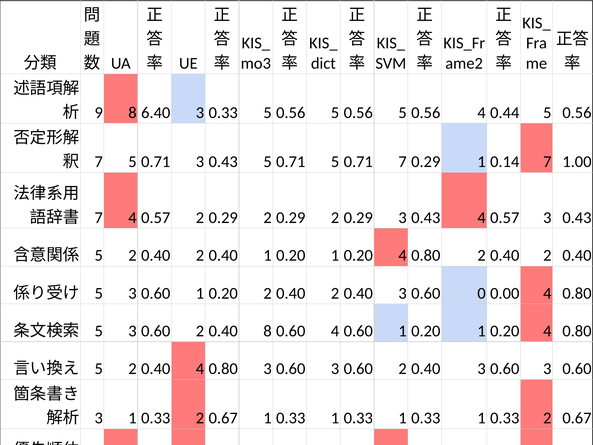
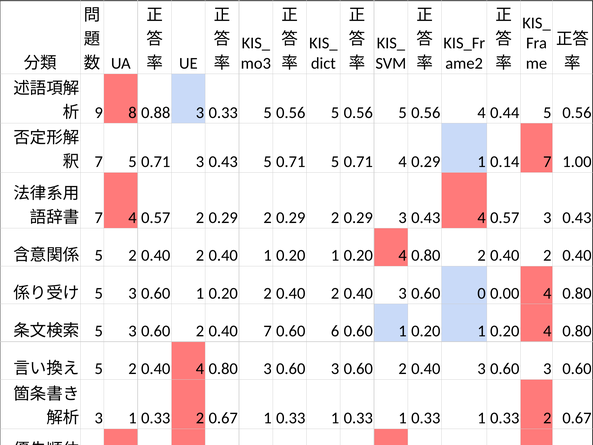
6.40: 6.40 -> 0.88 (156, 113)
0.71 7: 7 -> 4 (403, 162)
0.40 8: 8 -> 7 (268, 331)
0.60 4: 4 -> 6 (335, 331)
